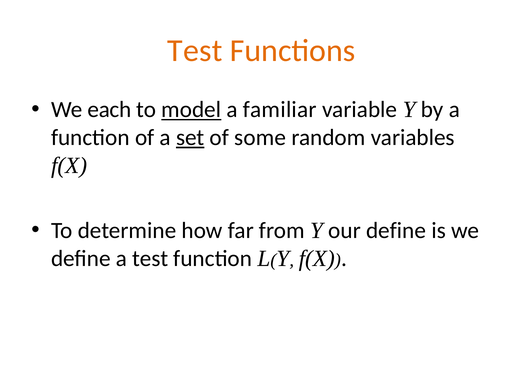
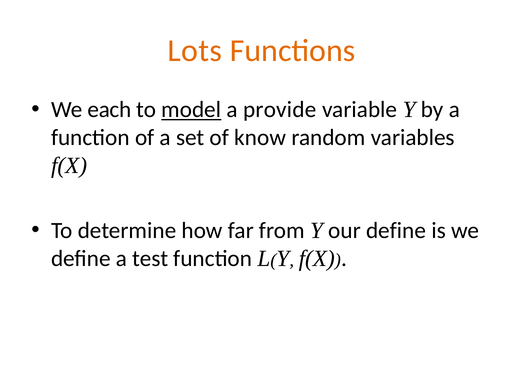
Test: Test -> Lots (195, 51)
familiar: familiar -> provide (280, 110)
set underline: present -> none (190, 138)
some: some -> know (260, 138)
